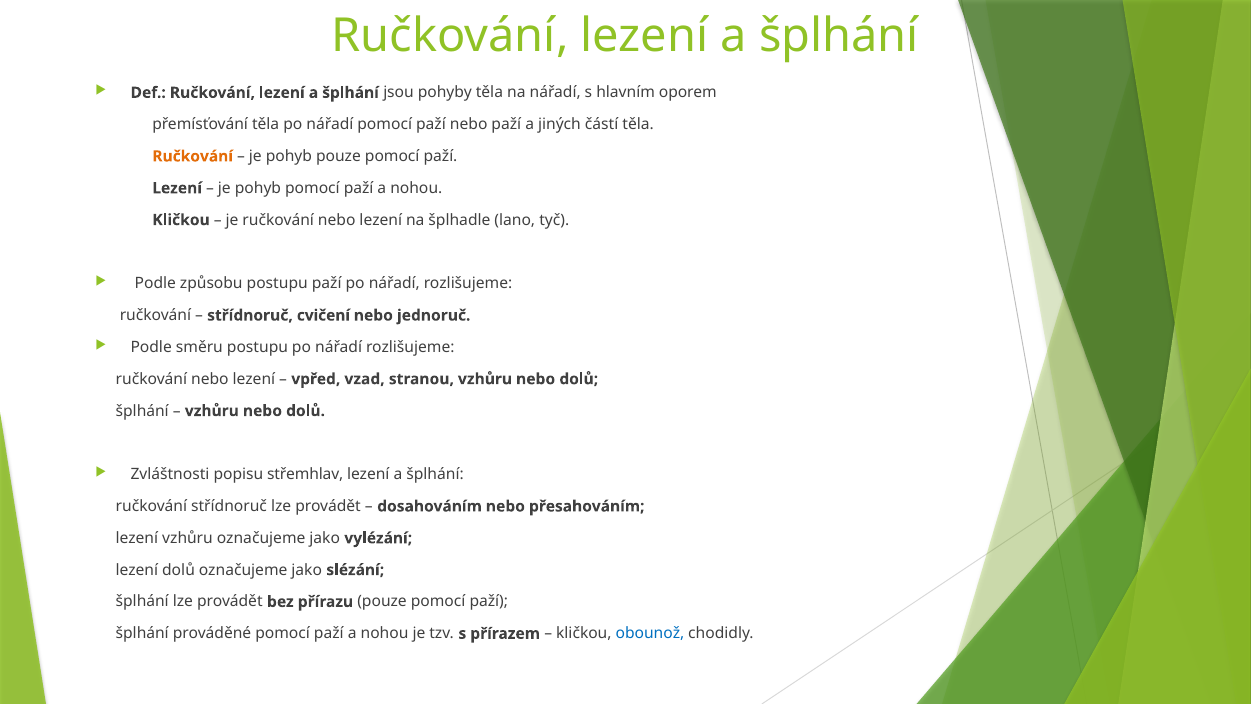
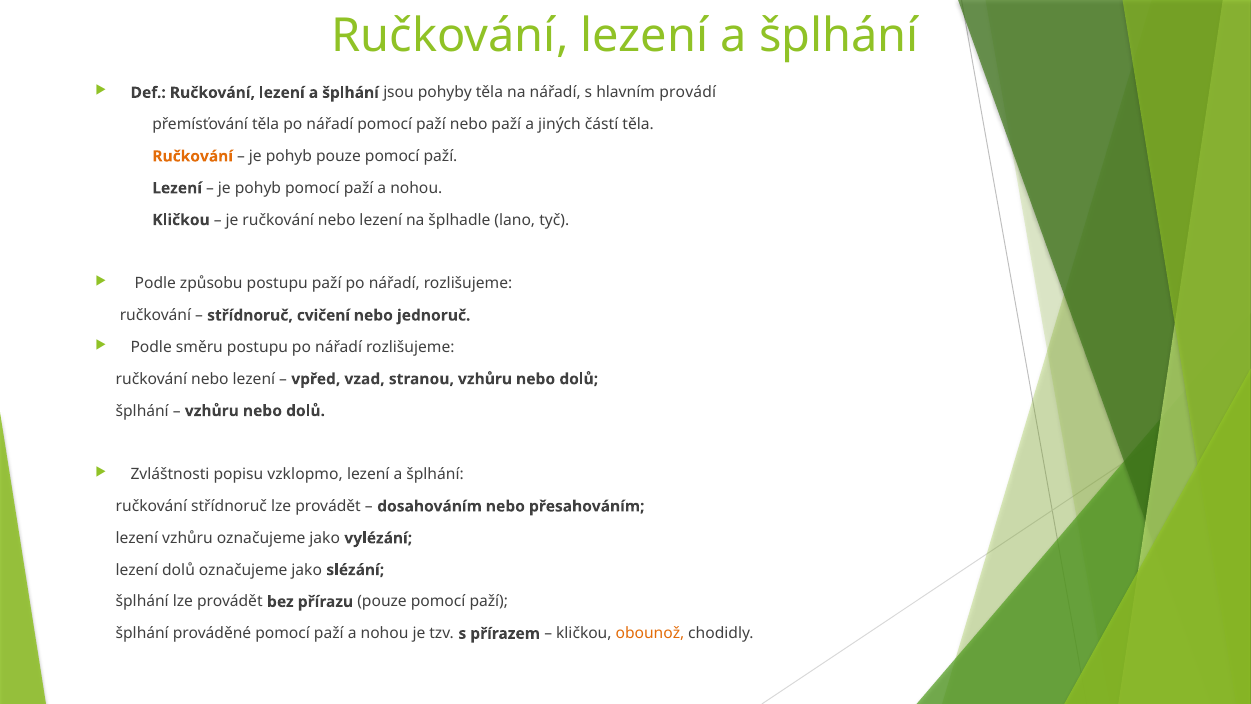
oporem: oporem -> provádí (688, 93)
střemhlav: střemhlav -> vzklopmo (305, 474)
obounož colour: blue -> orange (650, 633)
